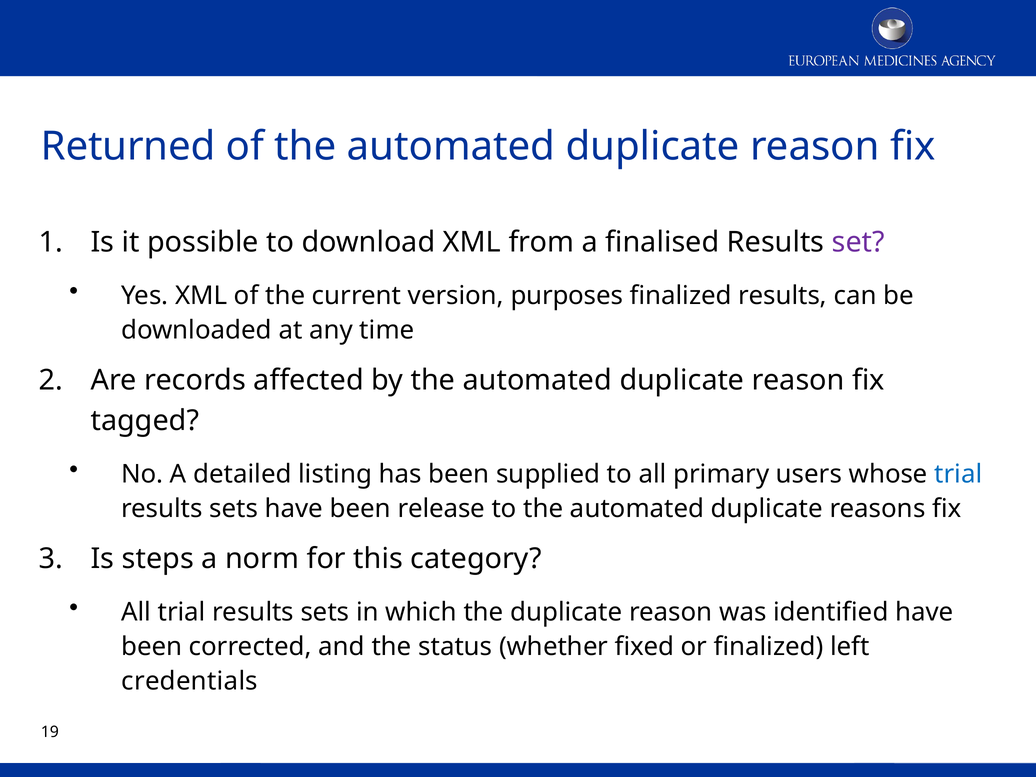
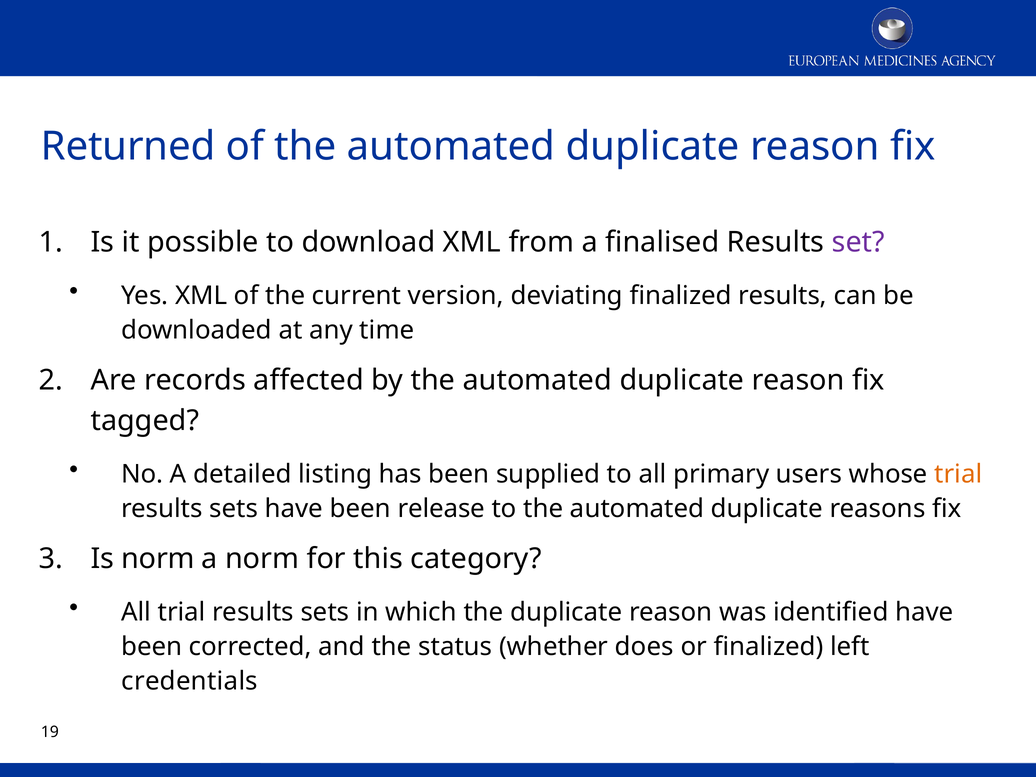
purposes: purposes -> deviating (567, 296)
trial colour: blue -> orange (958, 474)
Is steps: steps -> norm (158, 559)
fixed: fixed -> does (644, 647)
